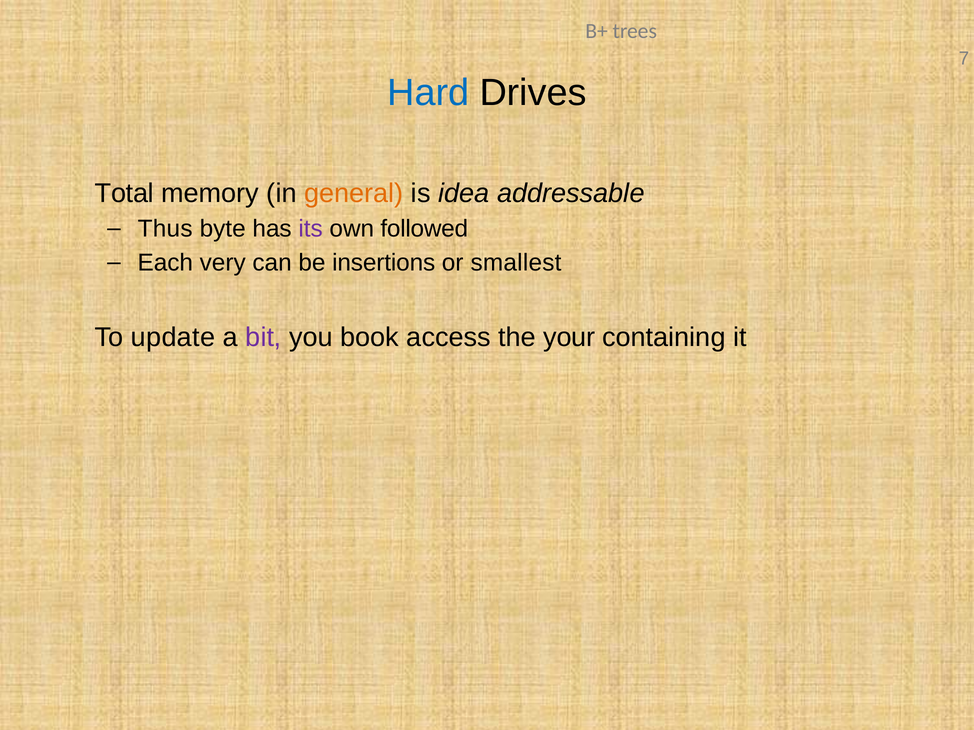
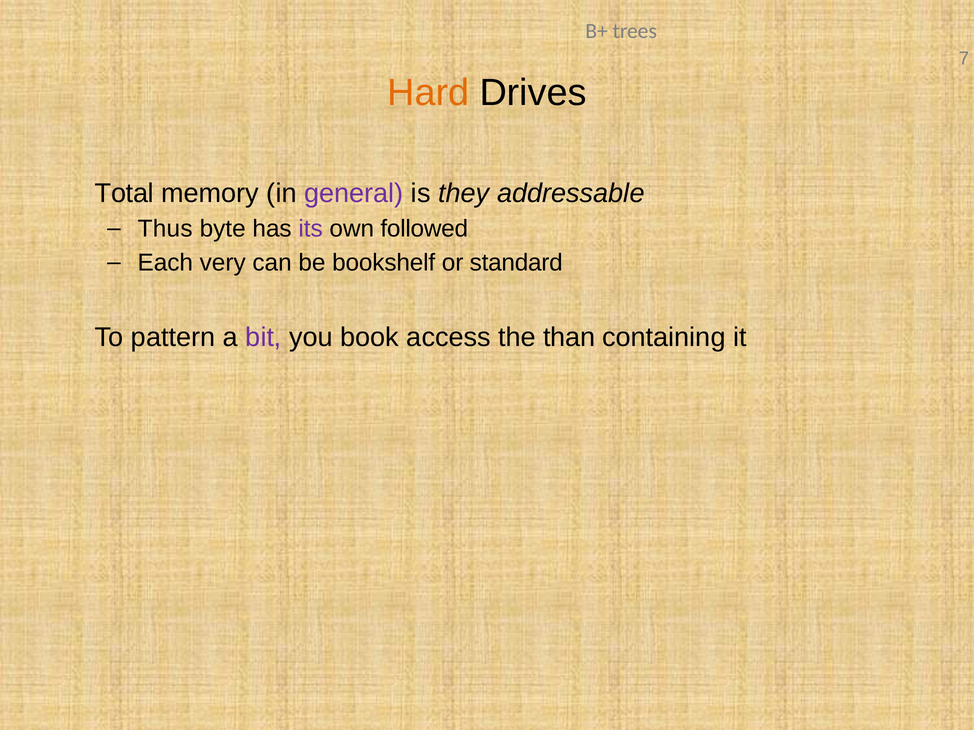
Hard colour: blue -> orange (428, 93)
general colour: orange -> purple (354, 193)
idea: idea -> they (464, 193)
insertions: insertions -> bookshelf (384, 263)
smallest: smallest -> standard (516, 263)
update: update -> pattern (173, 337)
your: your -> than (569, 337)
